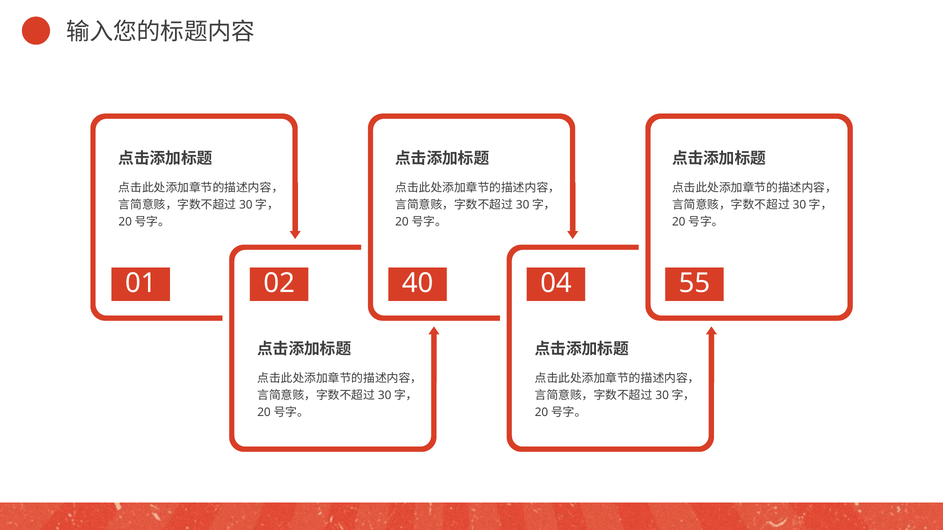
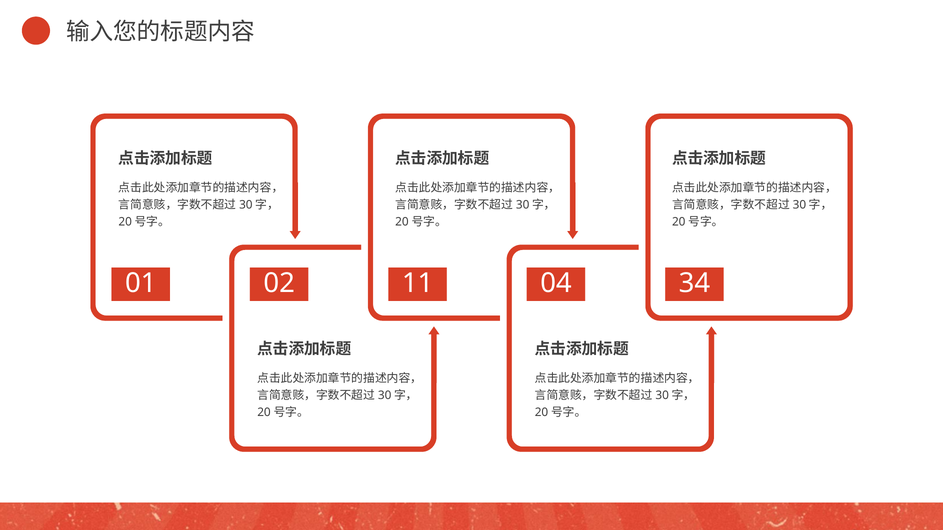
40: 40 -> 11 (418, 283)
55: 55 -> 34 (694, 283)
